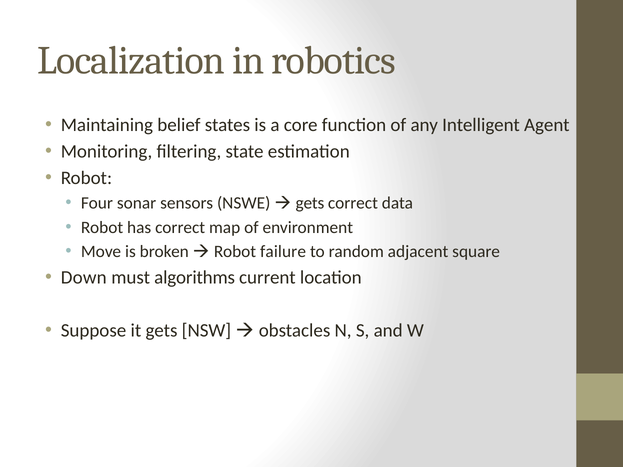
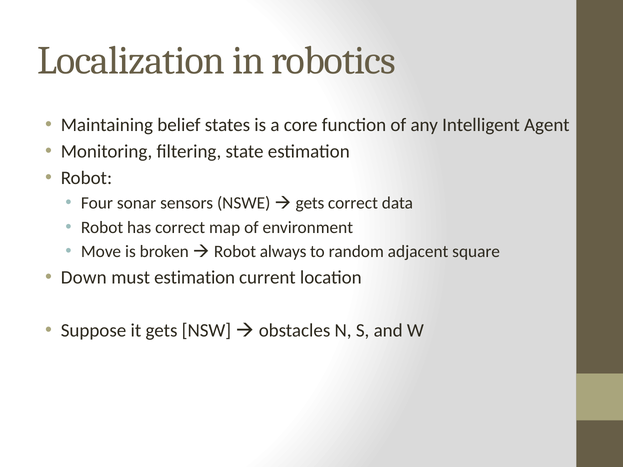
failure: failure -> always (283, 252)
must algorithms: algorithms -> estimation (195, 277)
